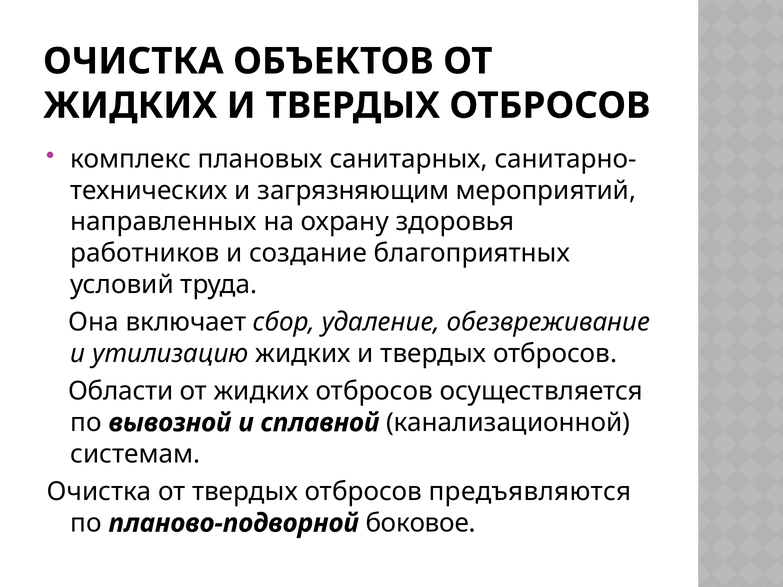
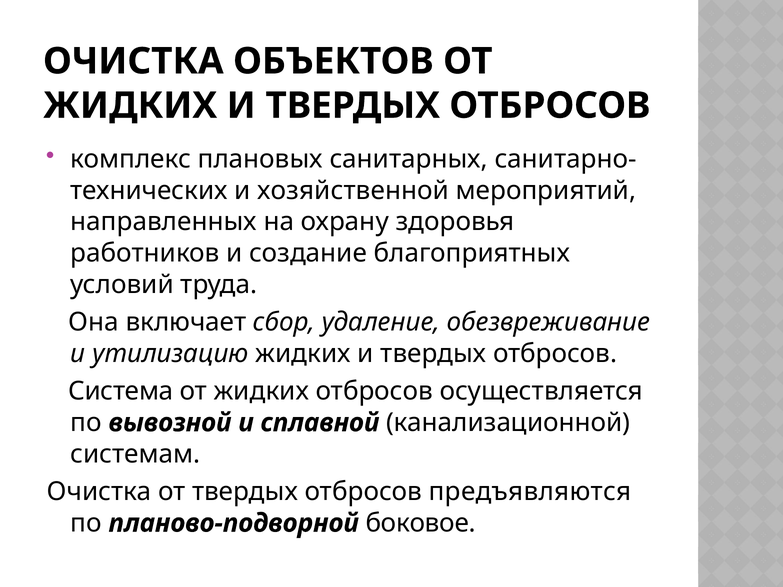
загрязняющим: загрязняющим -> хозяйственной (353, 191)
Области: Области -> Система (121, 392)
